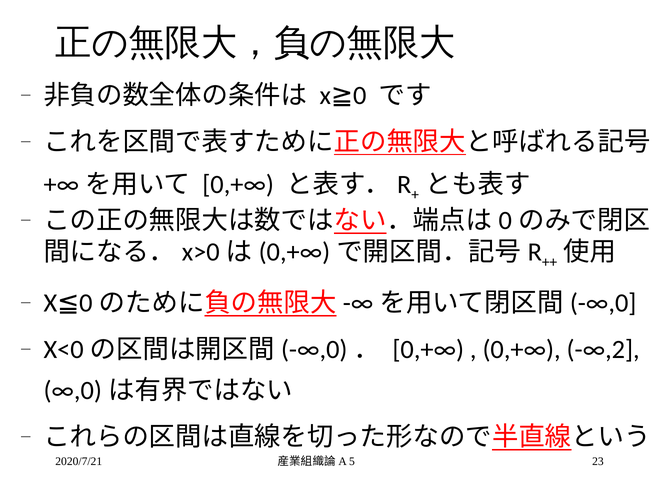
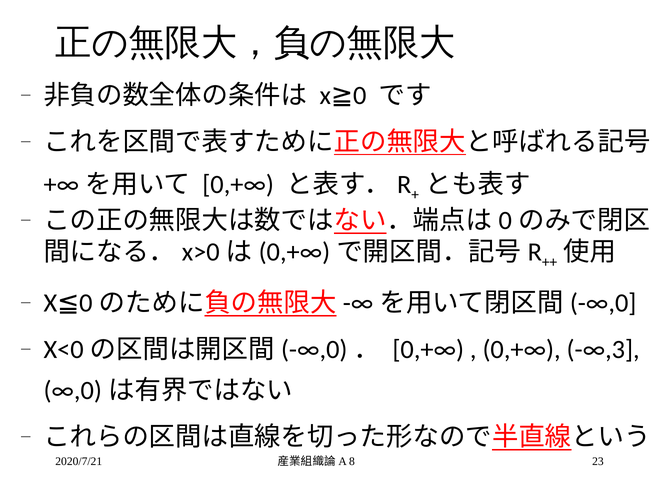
-∞,2: -∞,2 -> -∞,3 (603, 349)
5: 5 -> 8 (352, 461)
